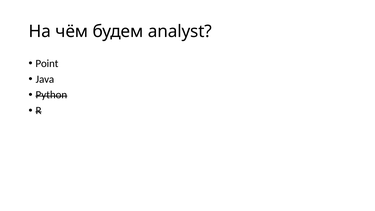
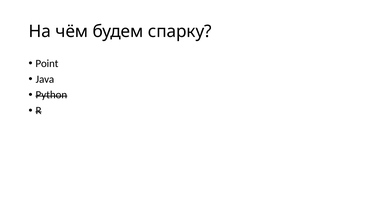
analyst: analyst -> спарку (180, 32)
